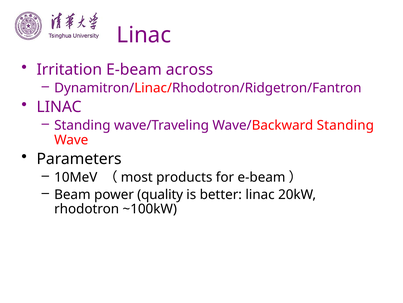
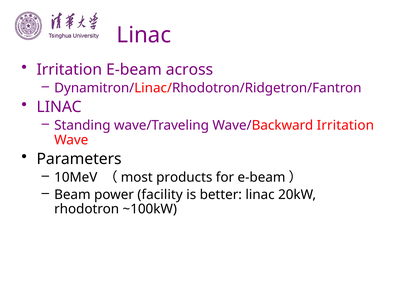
Wave/Backward Standing: Standing -> Irritation (345, 125)
quality: quality -> facility (160, 194)
